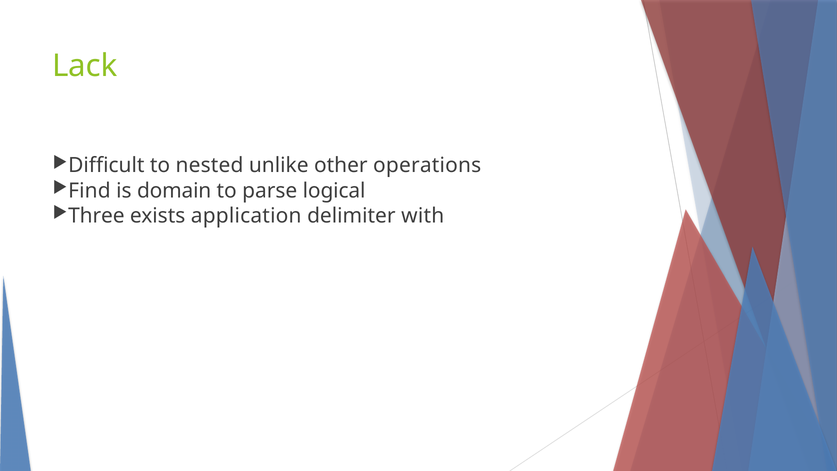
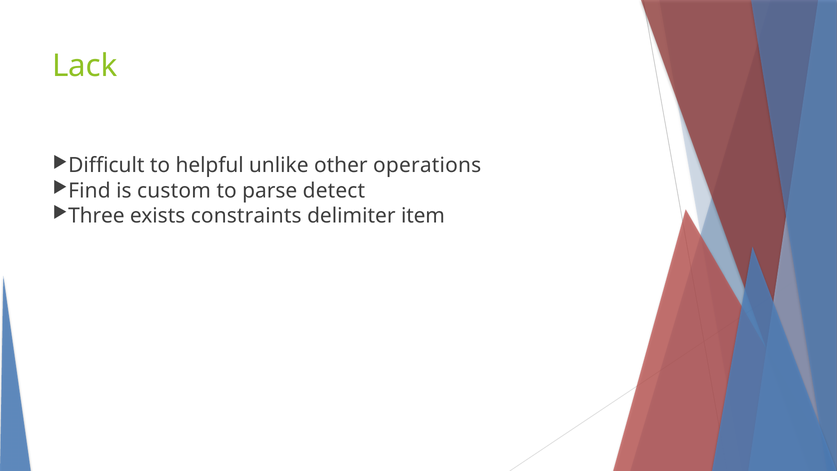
nested: nested -> helpful (210, 165)
domain: domain -> custom (174, 191)
logical: logical -> detect (334, 191)
application: application -> constraints (246, 216)
with: with -> item (423, 216)
